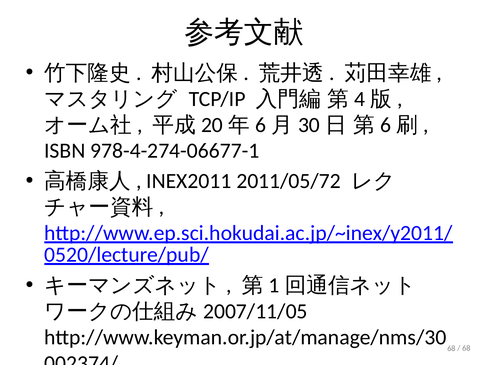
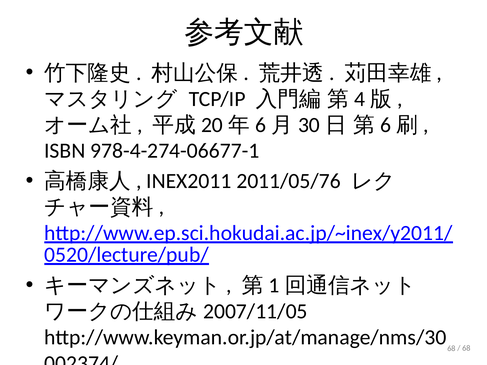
2011/05/72: 2011/05/72 -> 2011/05/76 (289, 181)
